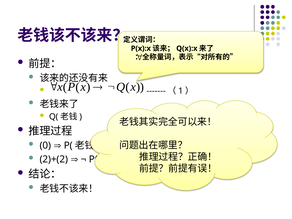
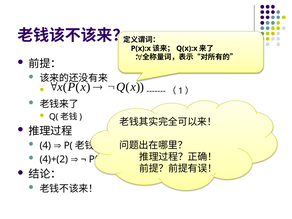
0: 0 -> 4 (45, 145)
2)+(2: 2)+(2 -> 4)+(2 (54, 159)
